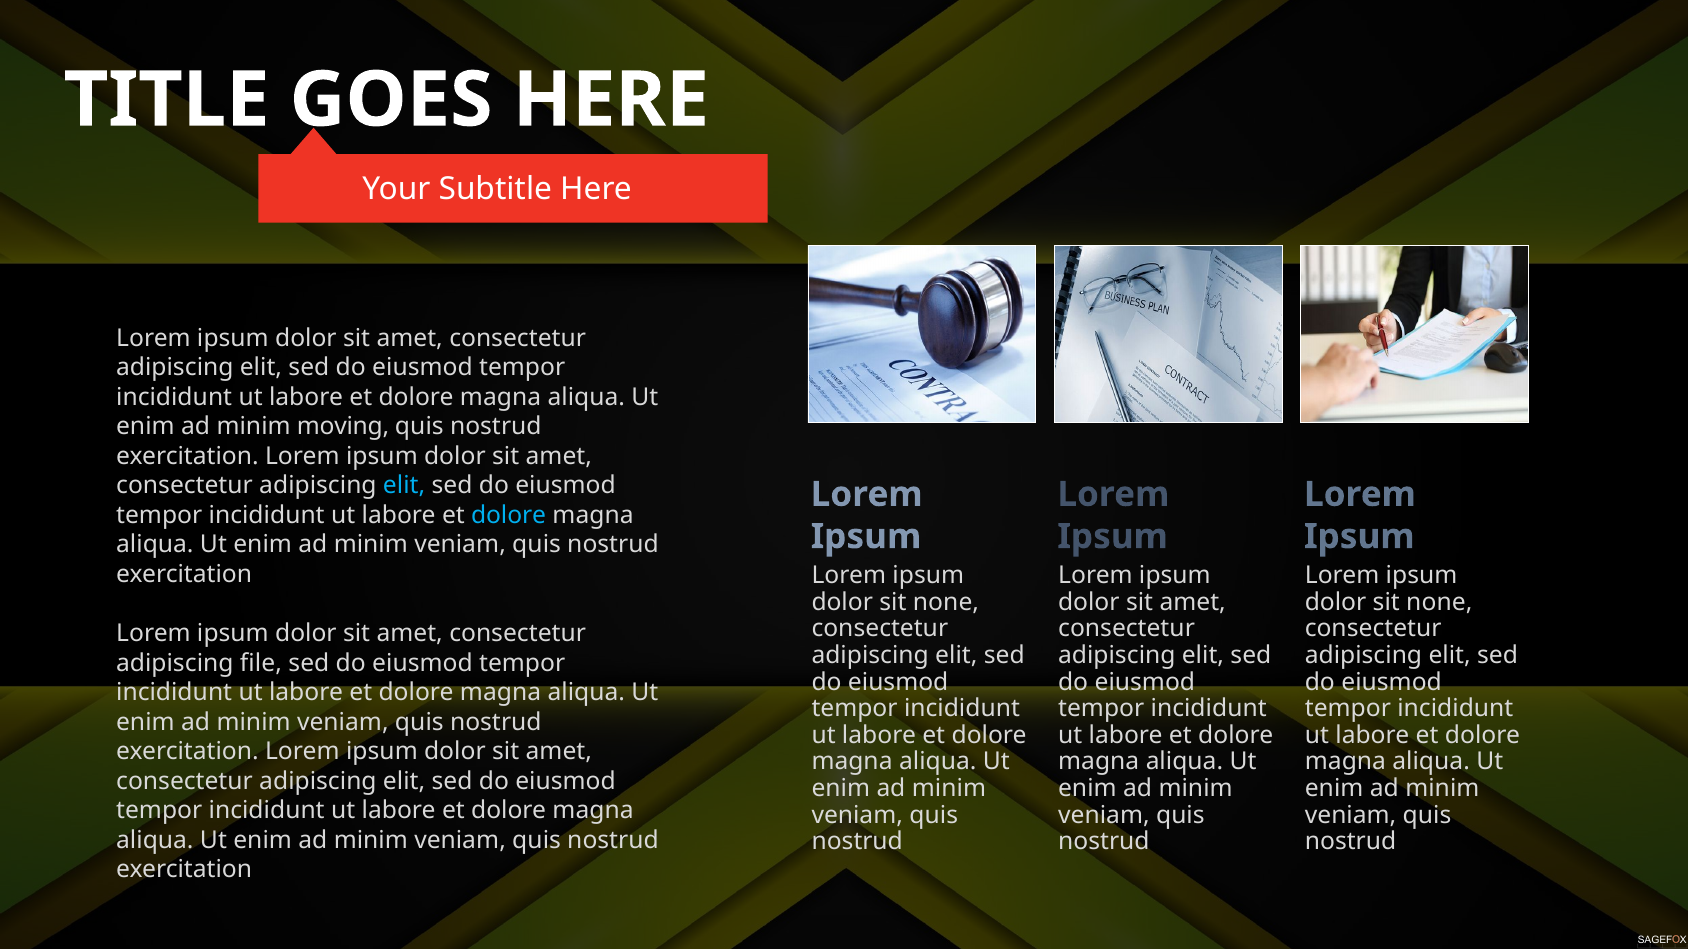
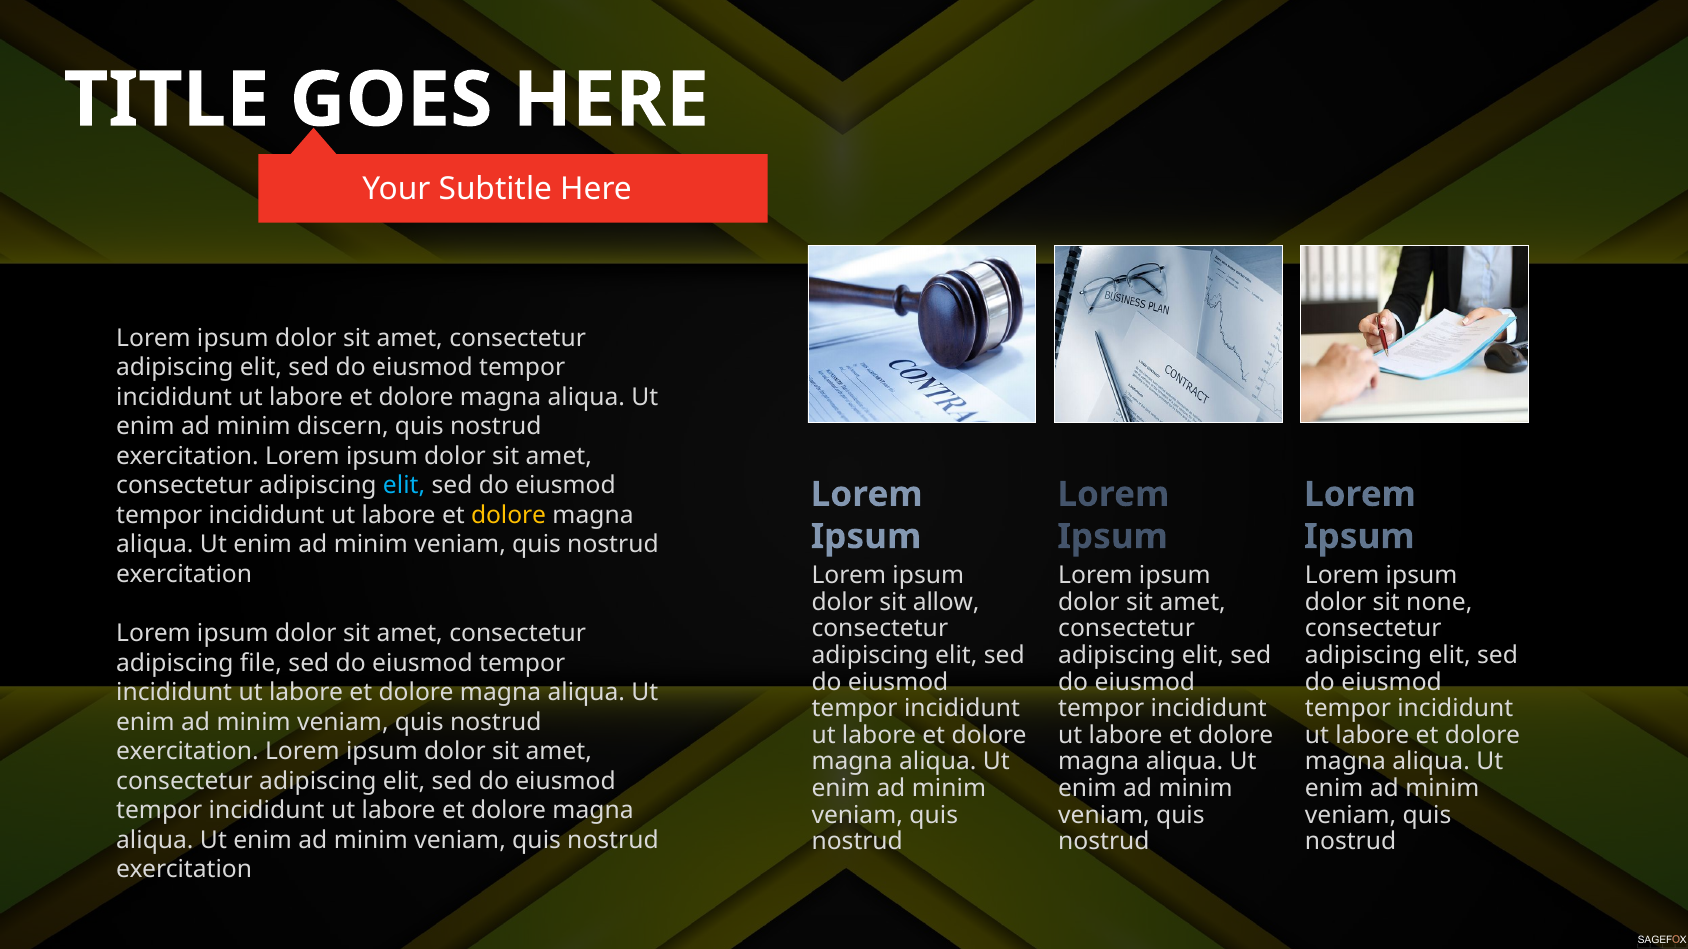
moving: moving -> discern (343, 427)
dolore colour: light blue -> yellow (509, 516)
none: none -> allow (946, 603)
